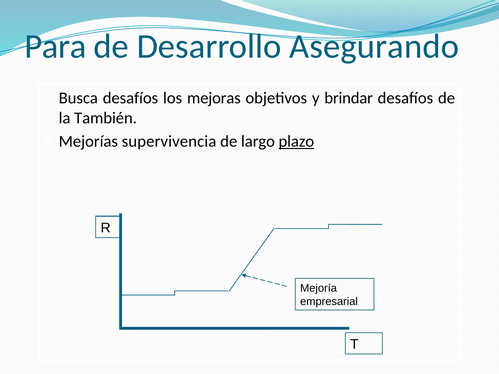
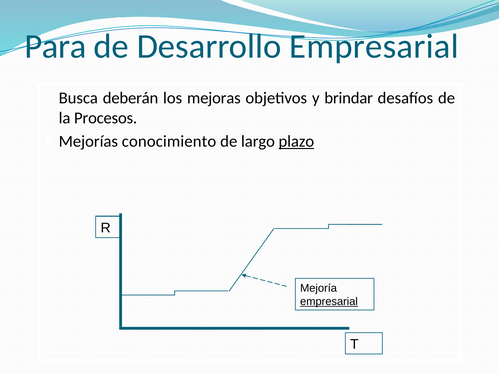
Desarrollo Asegurando: Asegurando -> Empresarial (374, 46)
Busca desafíos: desafíos -> deberán (131, 98)
También: También -> Procesos (106, 118)
supervivencia: supervivencia -> conocimiento (169, 141)
empresarial underline: none -> present (329, 302)
